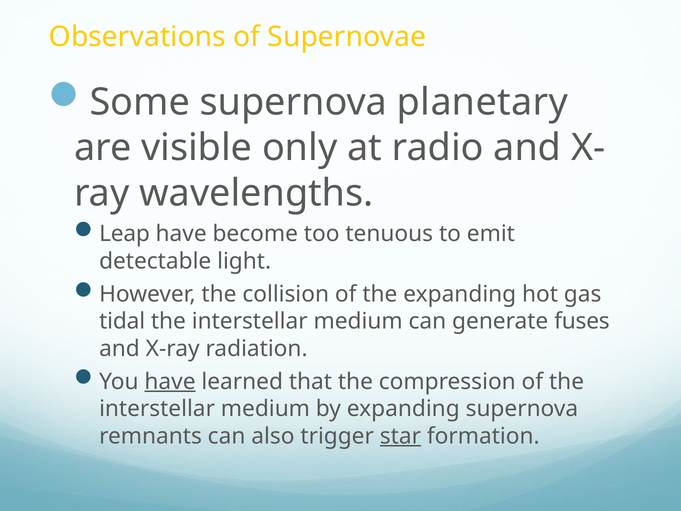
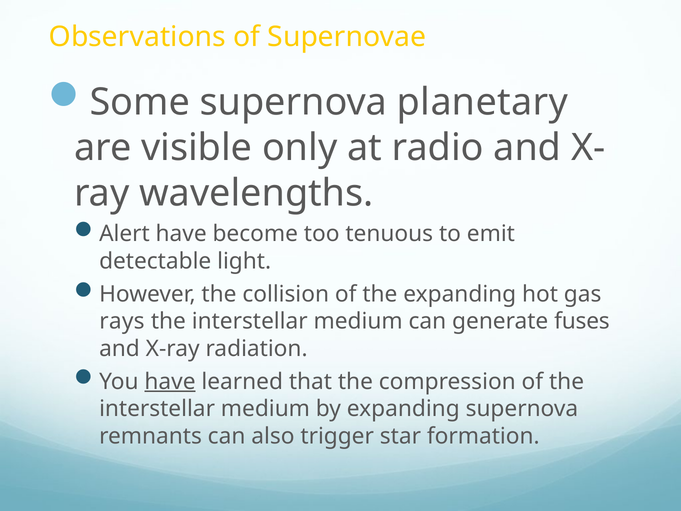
Leap: Leap -> Alert (124, 234)
tidal: tidal -> rays (122, 321)
star underline: present -> none (400, 436)
